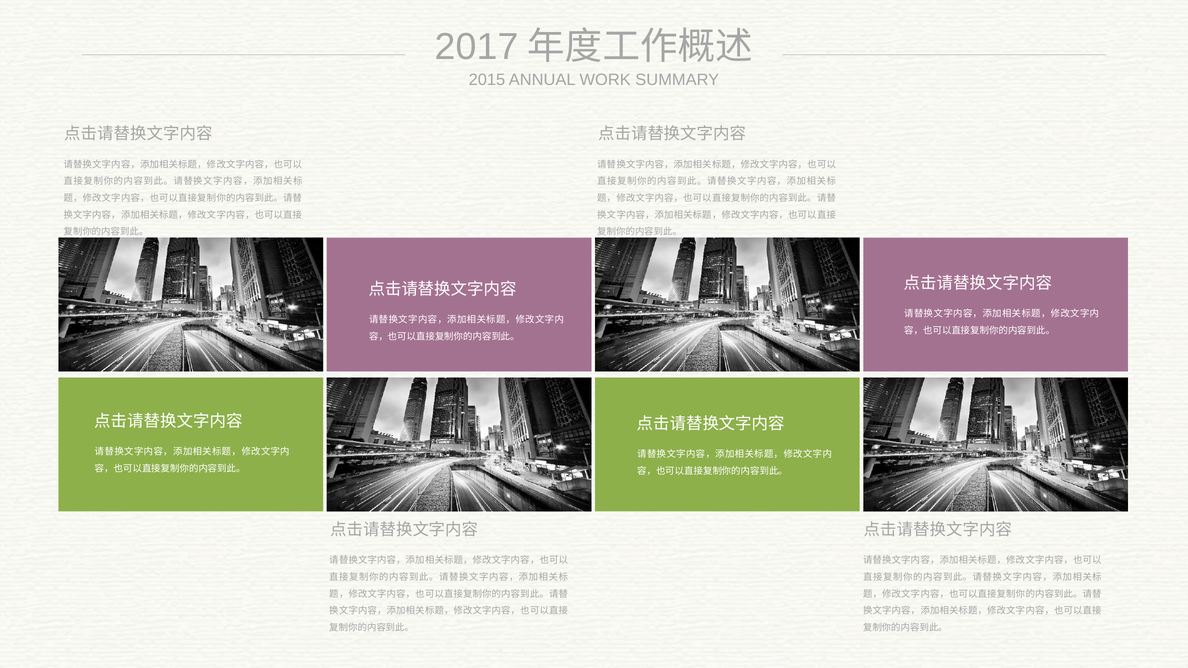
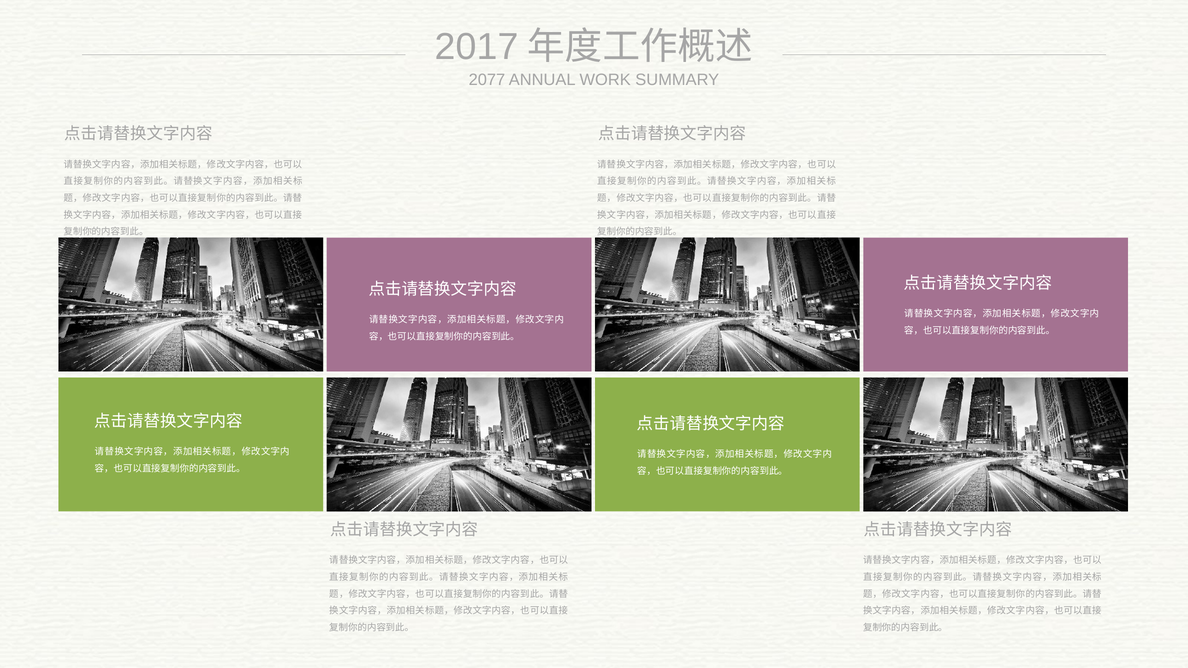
2015: 2015 -> 2077 (487, 80)
